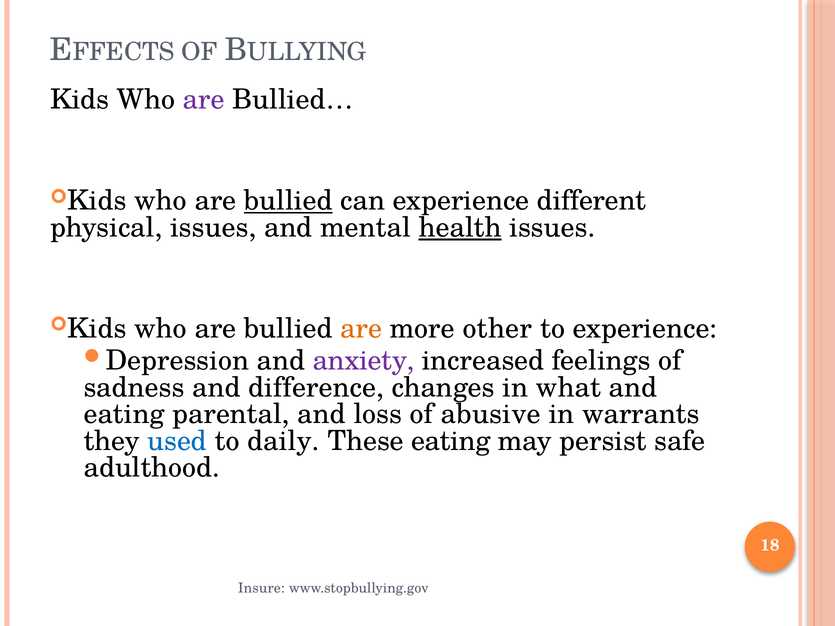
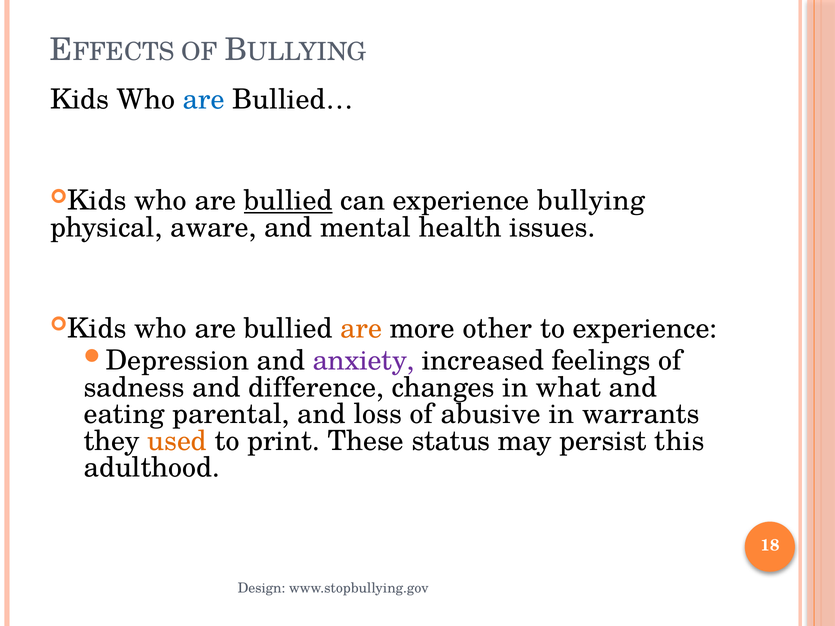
are colour: purple -> blue (204, 100)
different: different -> bullying (591, 201)
physical issues: issues -> aware (213, 228)
health underline: present -> none (460, 228)
used colour: blue -> orange (177, 441)
daily: daily -> print (283, 441)
These eating: eating -> status (451, 441)
safe: safe -> this (680, 441)
Insure: Insure -> Design (261, 588)
